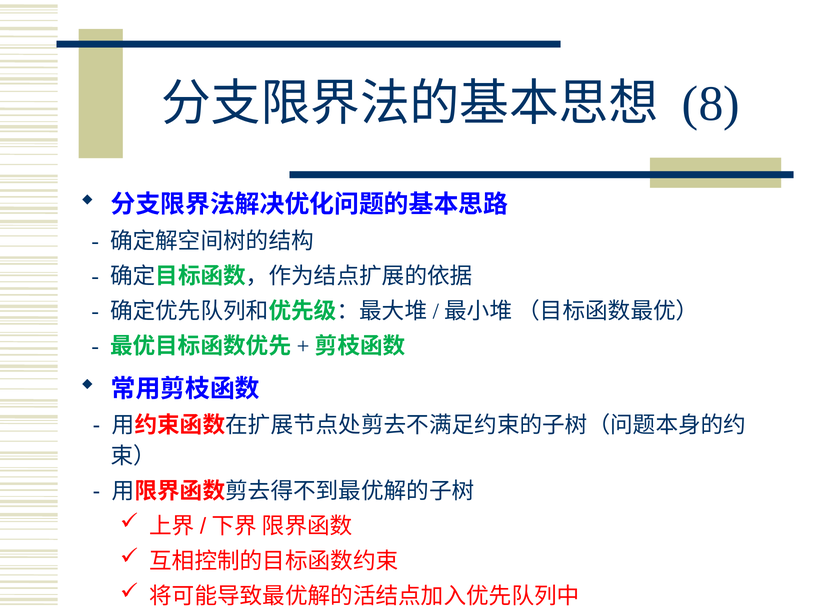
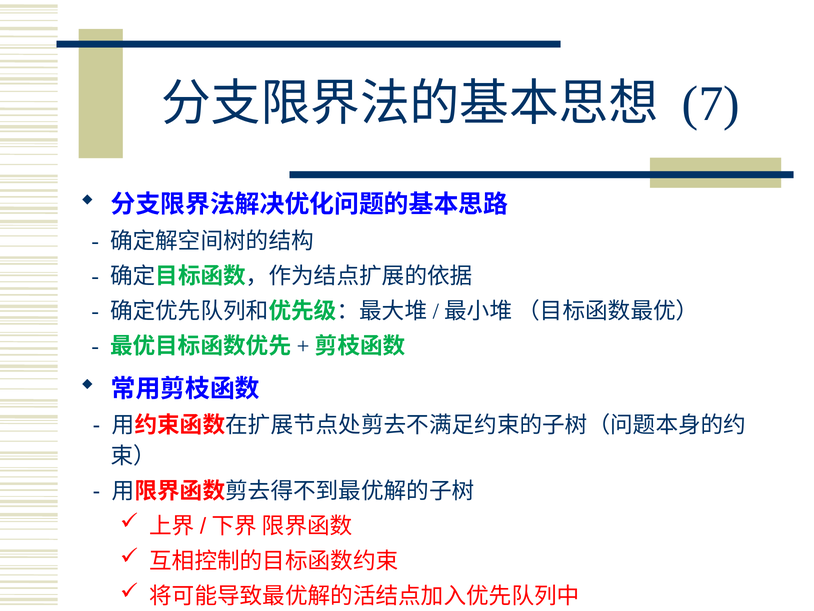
8: 8 -> 7 (711, 104)
